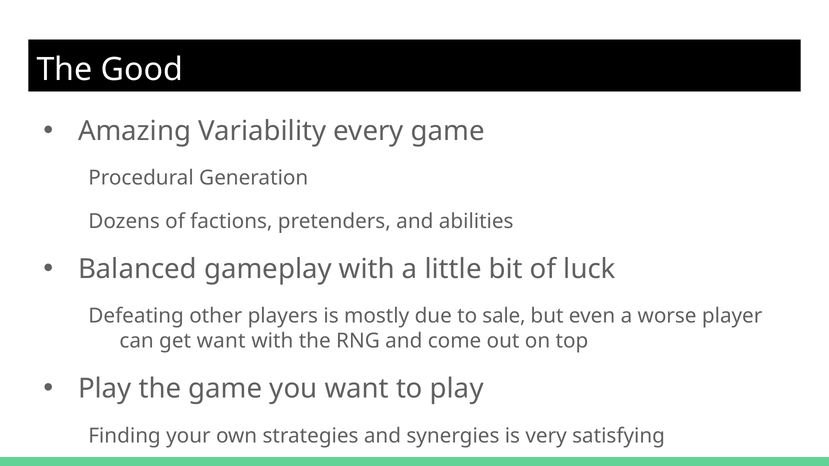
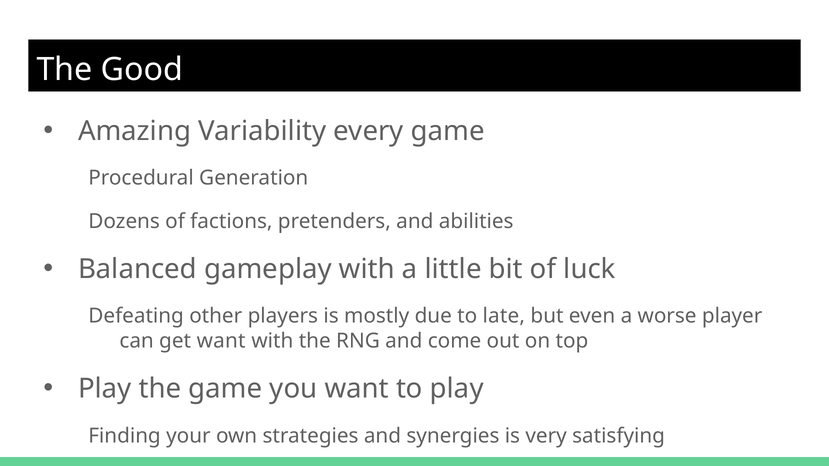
sale: sale -> late (504, 316)
